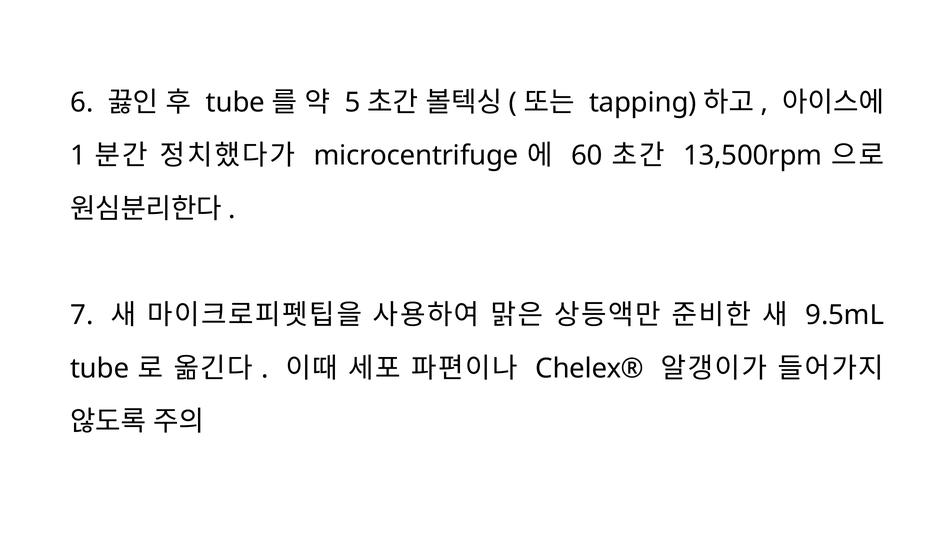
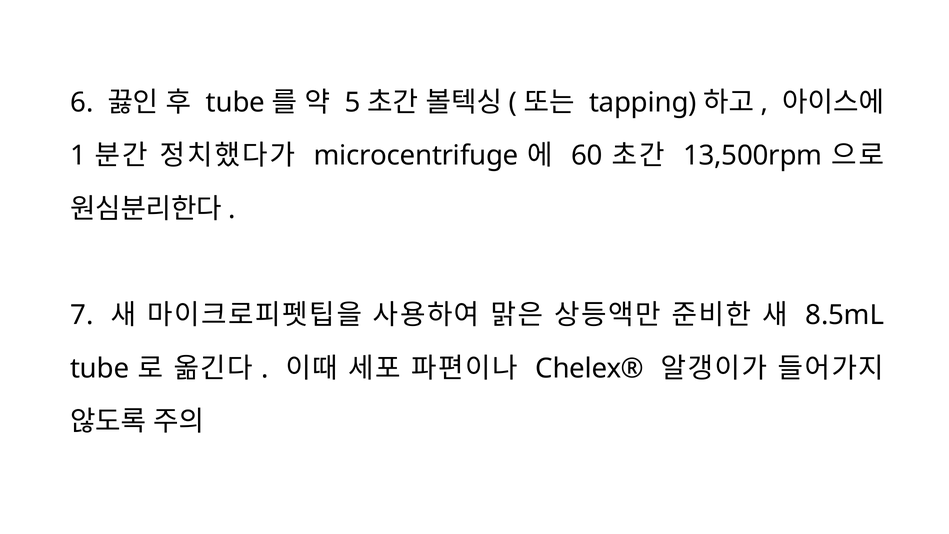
9.5mL: 9.5mL -> 8.5mL (845, 315)
